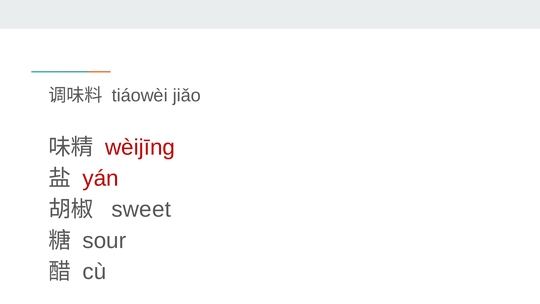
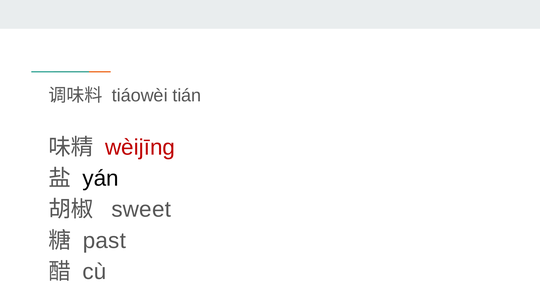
jiǎo: jiǎo -> tián (187, 95)
yán colour: red -> black (101, 178)
sour: sour -> past (104, 240)
